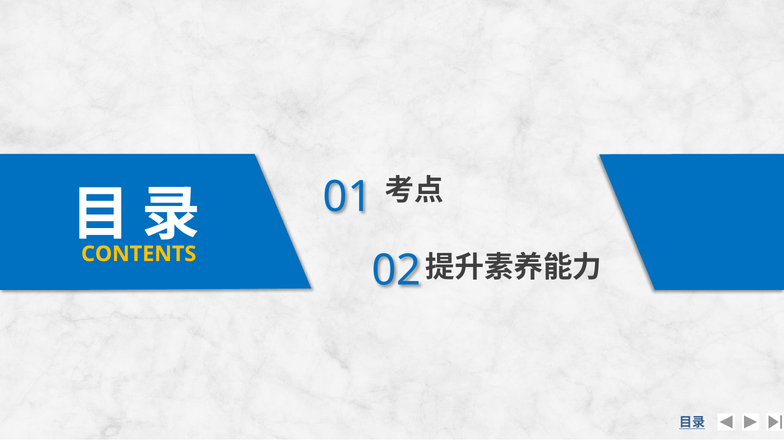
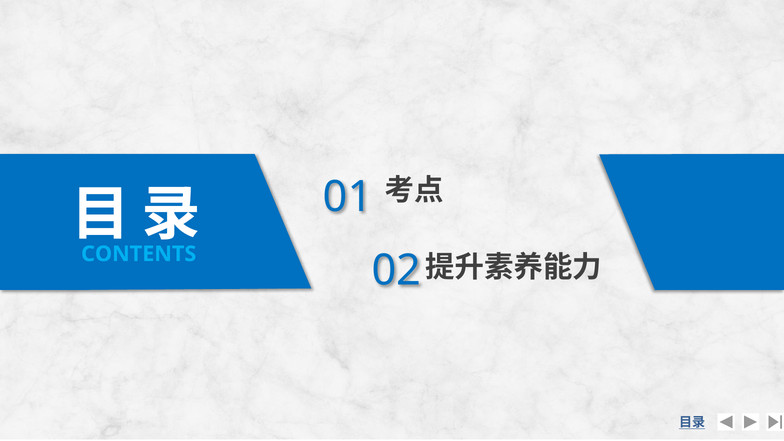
CONTENTS colour: yellow -> light blue (139, 254)
